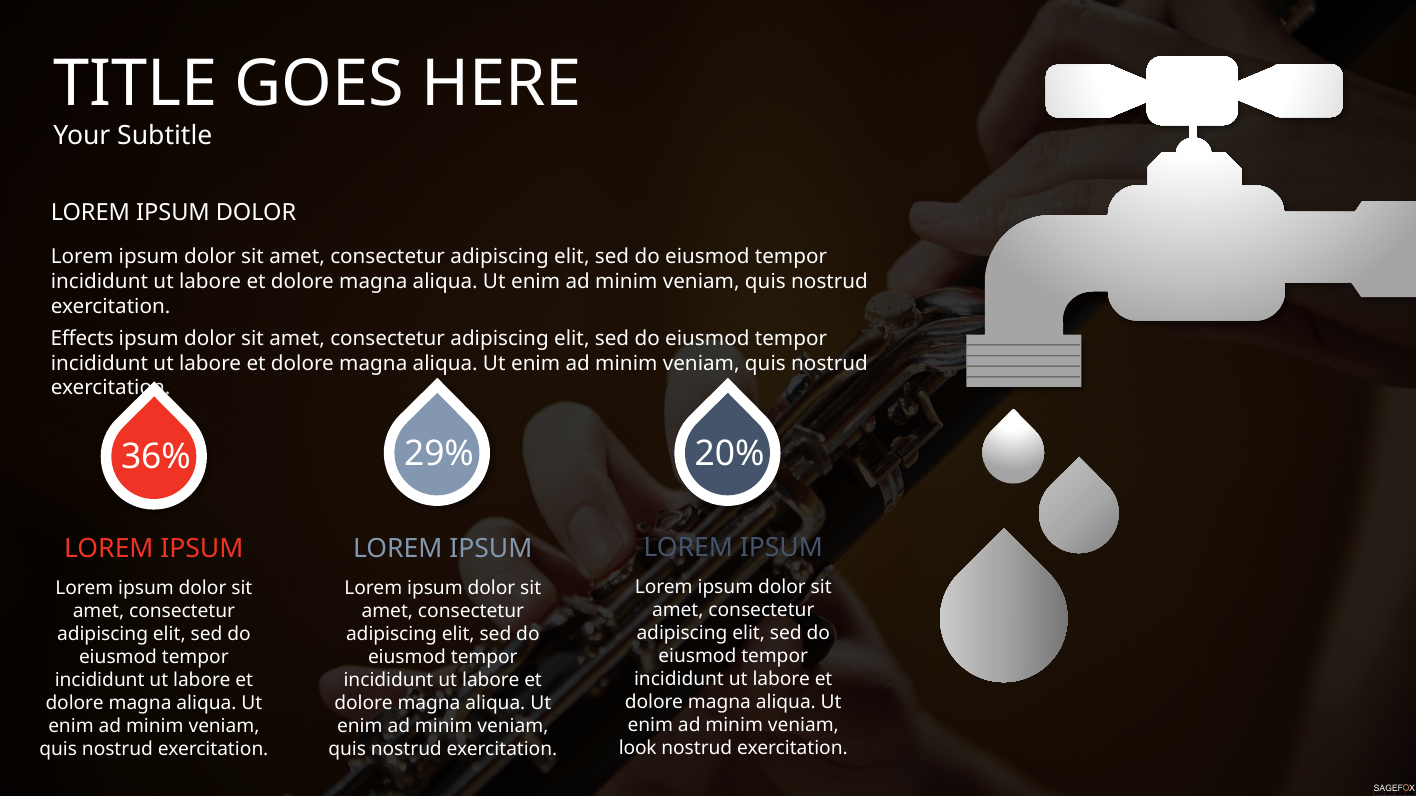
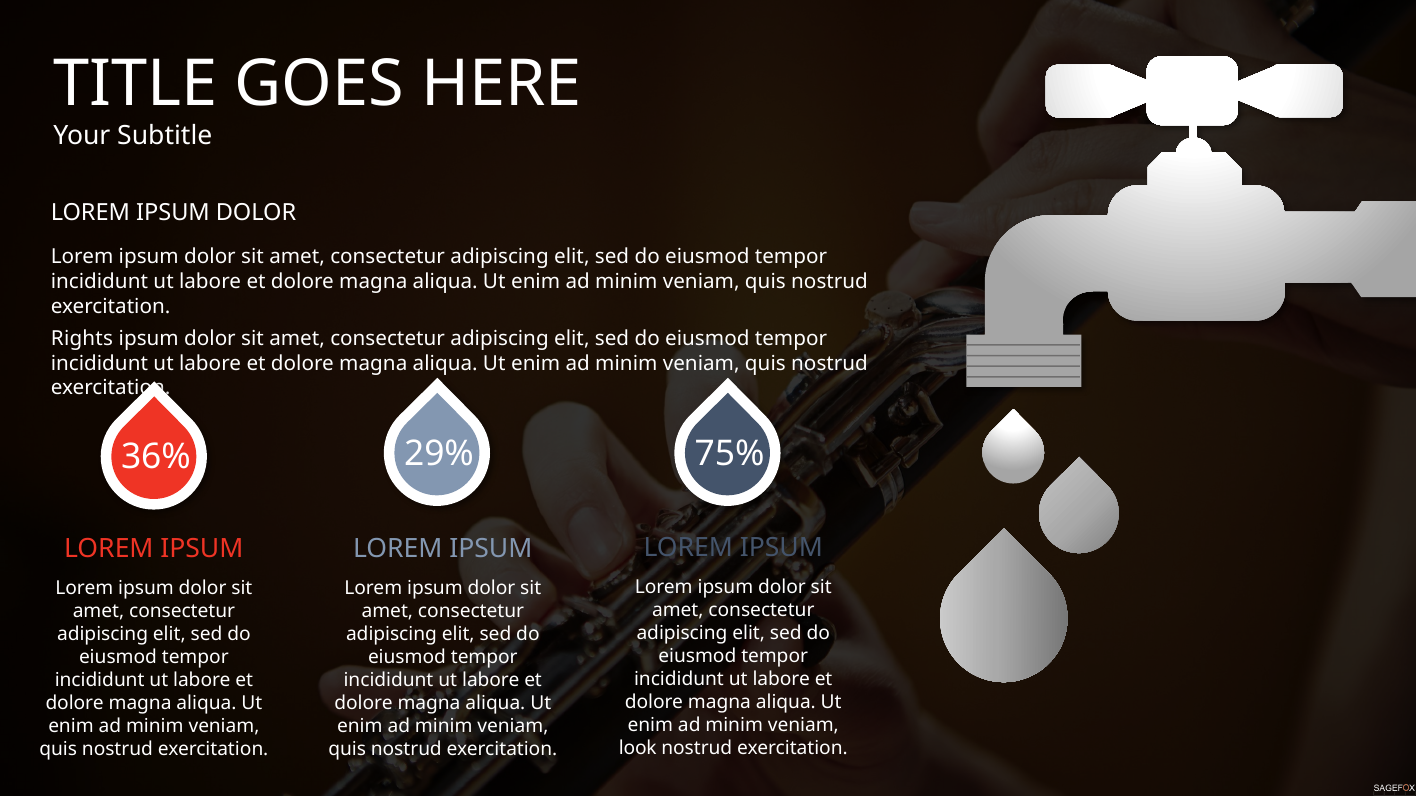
Effects: Effects -> Rights (82, 339)
20%: 20% -> 75% (730, 454)
